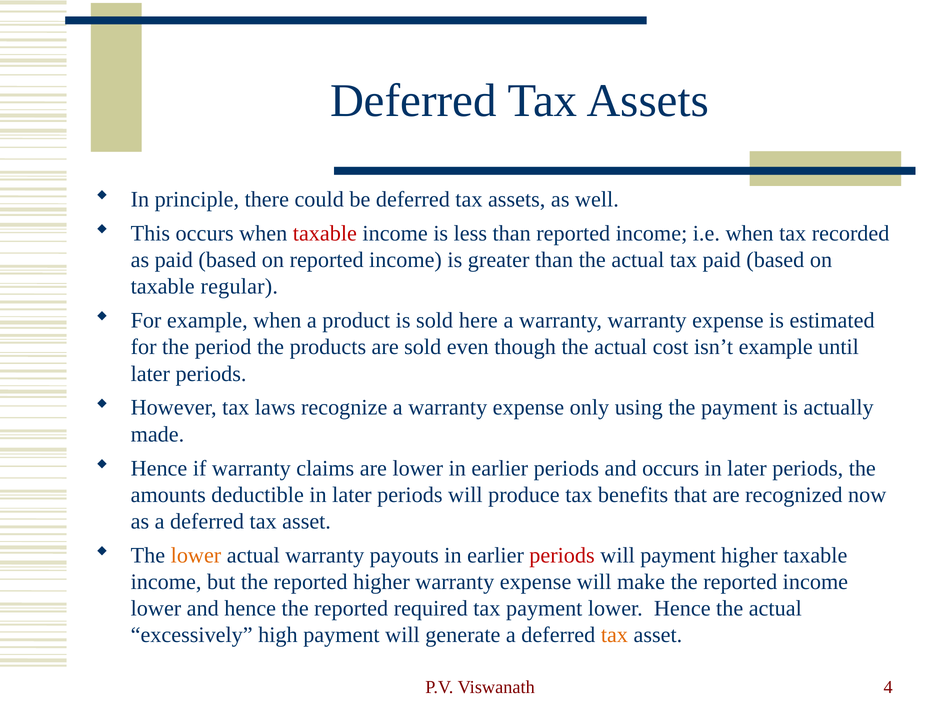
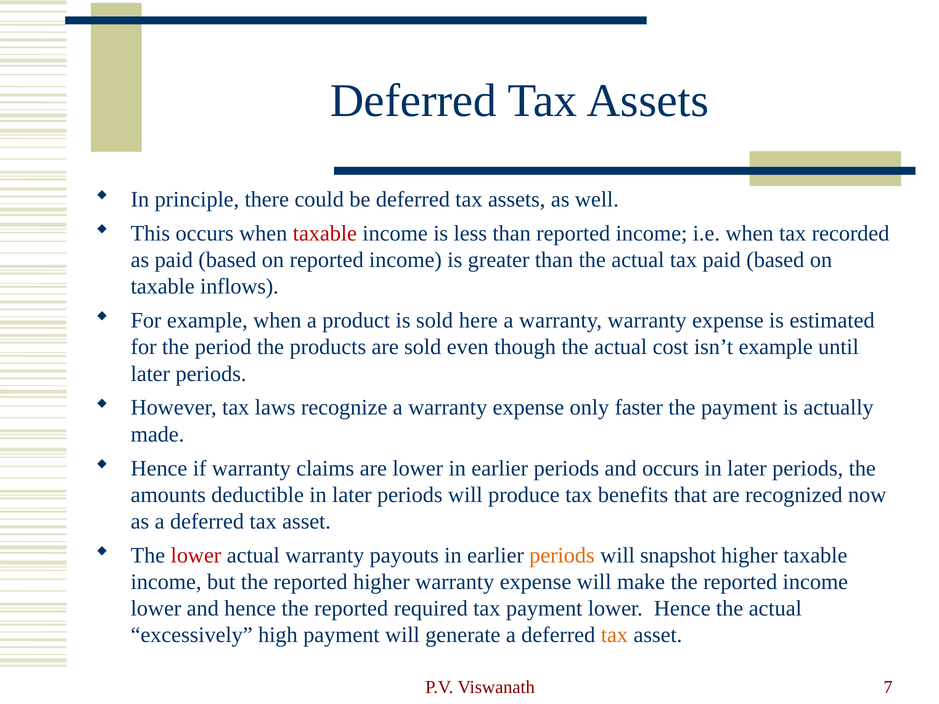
regular: regular -> inflows (239, 287)
using: using -> faster (639, 408)
lower colour: orange -> red (196, 556)
periods colour: red -> orange (562, 556)
will payment: payment -> snapshot (678, 556)
4: 4 -> 7 (888, 687)
